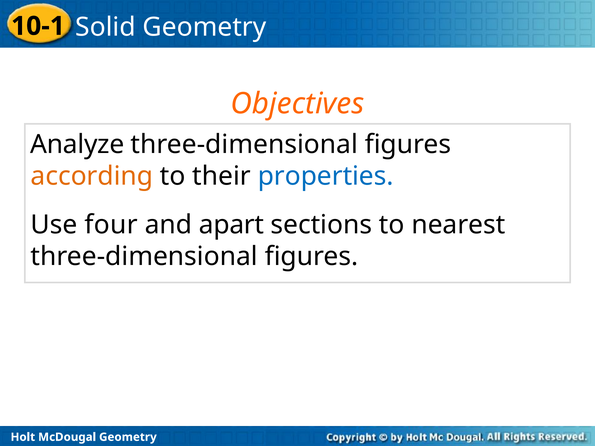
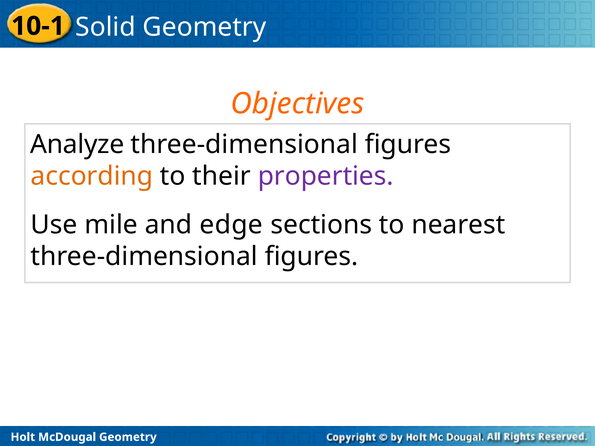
properties colour: blue -> purple (326, 176)
four: four -> mile (111, 225)
apart: apart -> edge (231, 225)
